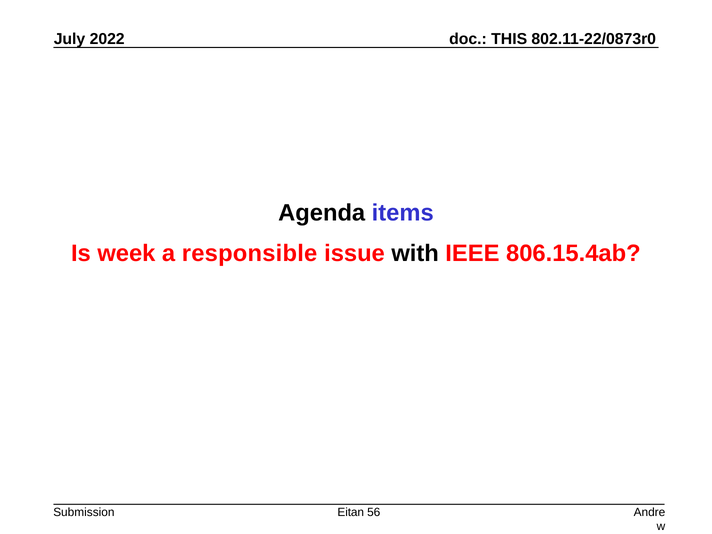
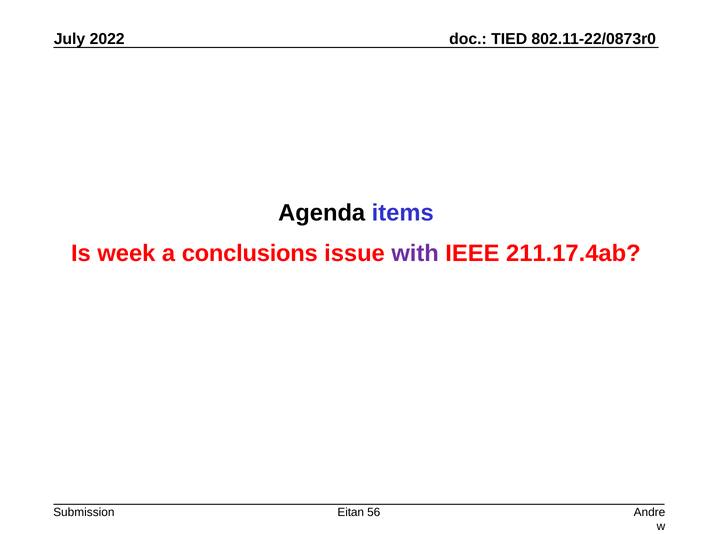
THIS: THIS -> TIED (509, 39)
responsible: responsible -> conclusions (250, 253)
with colour: black -> purple (415, 253)
806.15.4ab: 806.15.4ab -> 211.17.4ab (573, 253)
